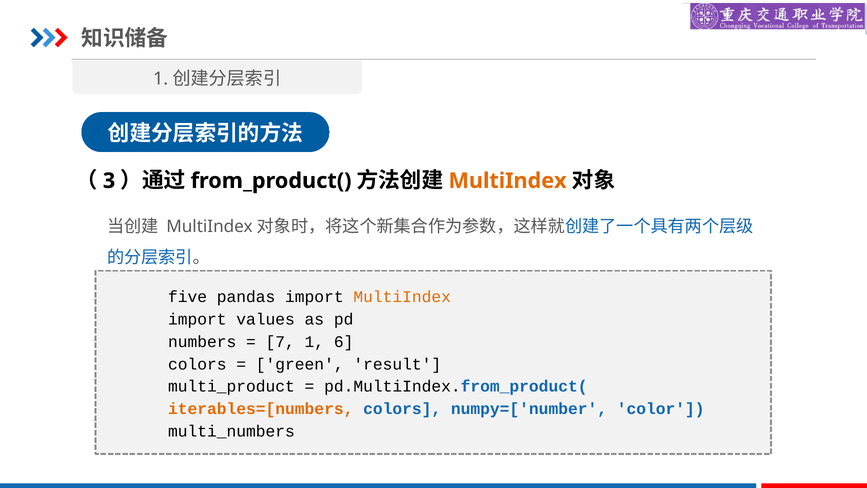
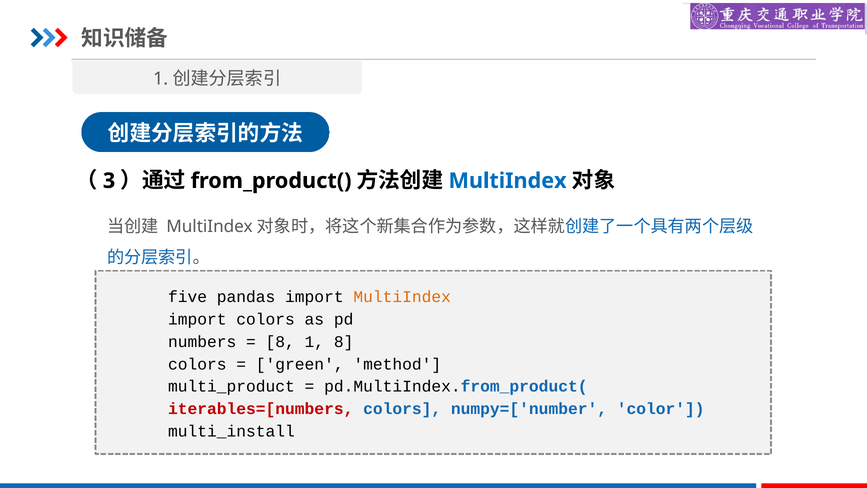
MultiIndex colour: orange -> blue (508, 181)
import values: values -> colors (266, 319)
7: 7 -> 8 (280, 342)
1 6: 6 -> 8 (344, 342)
result: result -> method (397, 364)
iterables=[numbers colour: orange -> red (261, 409)
multi_numbers: multi_numbers -> multi_install (231, 431)
